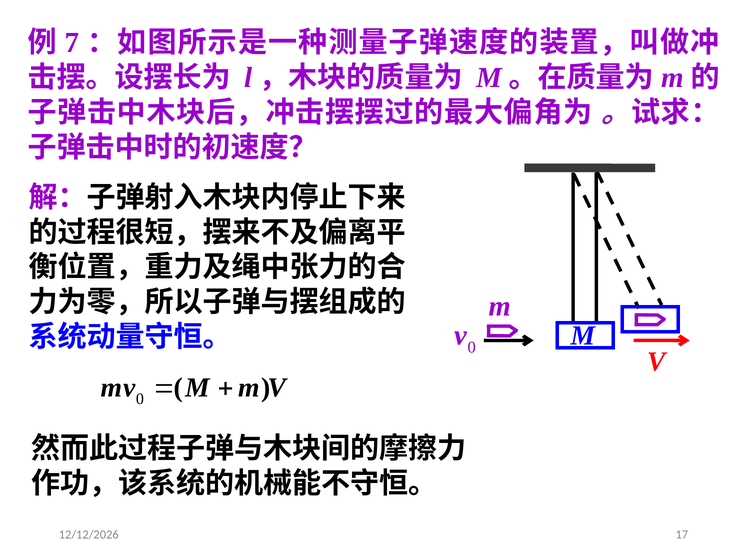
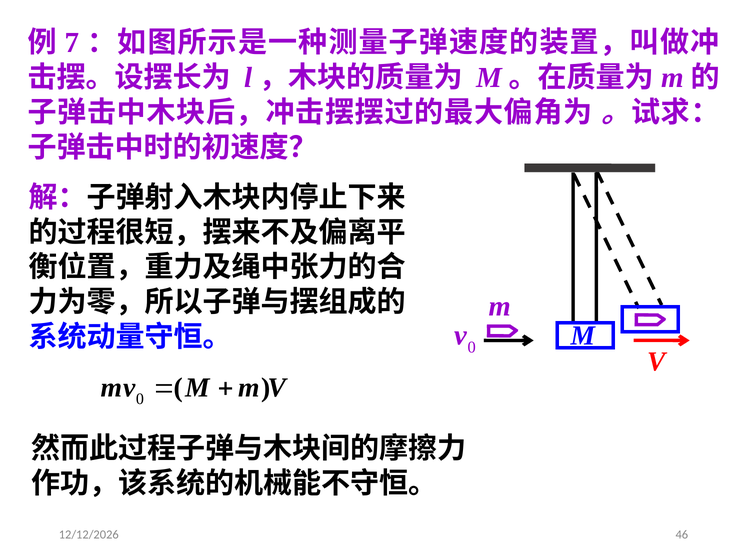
17: 17 -> 46 (682, 535)
